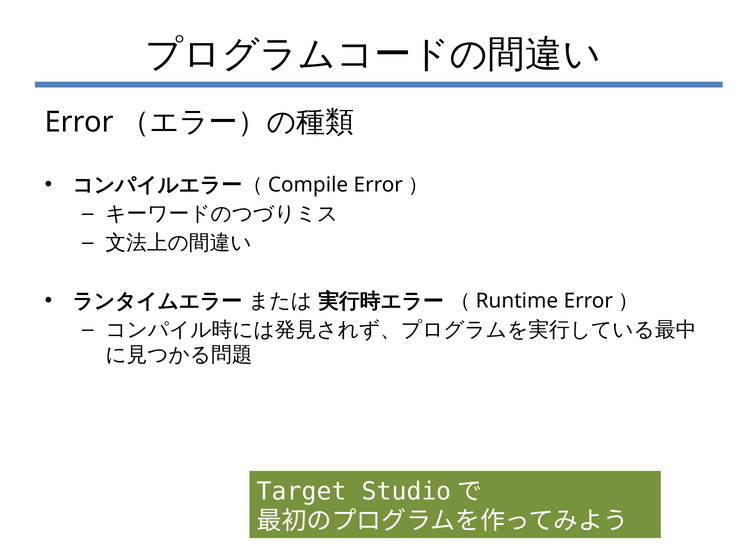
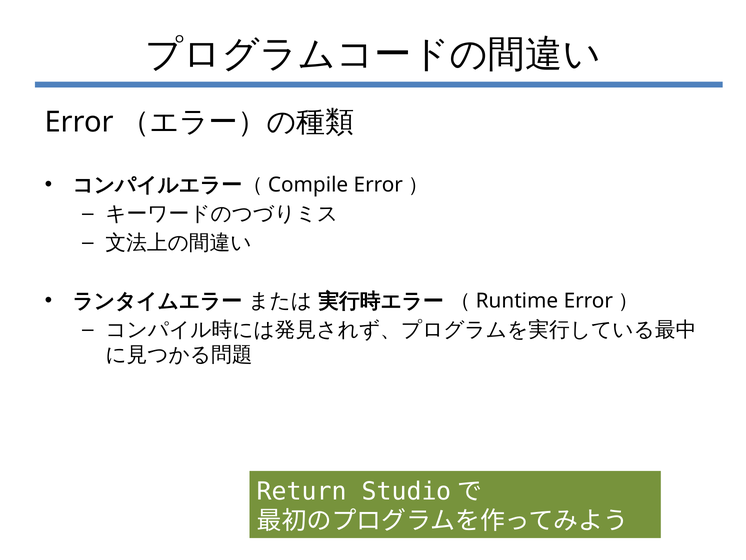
Target: Target -> Return (302, 491)
